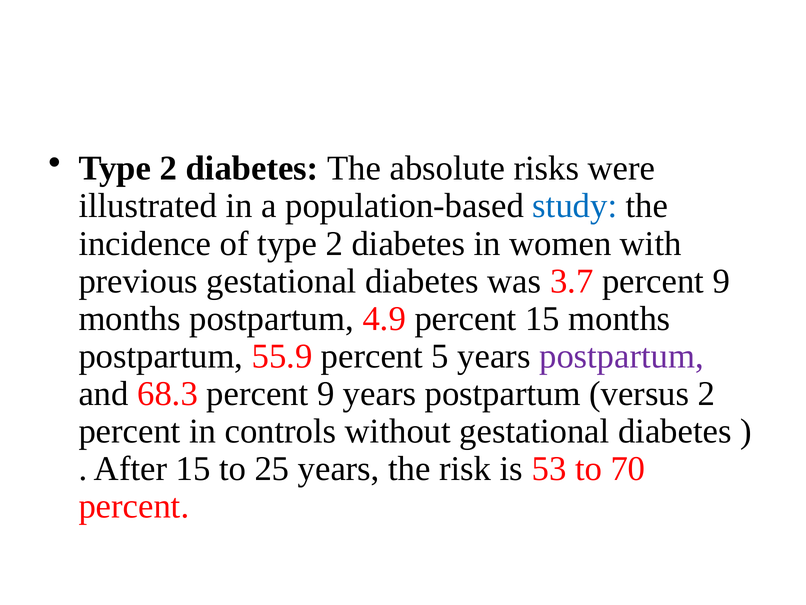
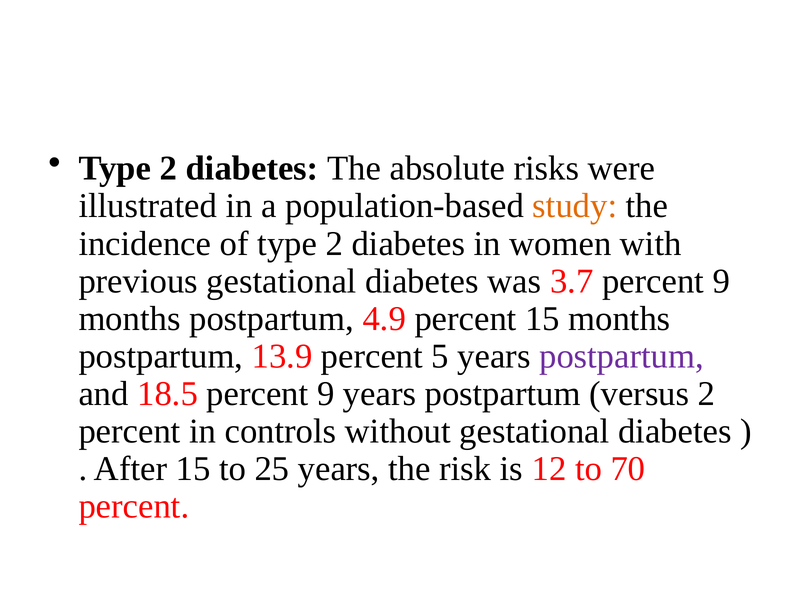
study colour: blue -> orange (575, 206)
55.9: 55.9 -> 13.9 (282, 356)
68.3: 68.3 -> 18.5 (168, 393)
53: 53 -> 12 (549, 468)
